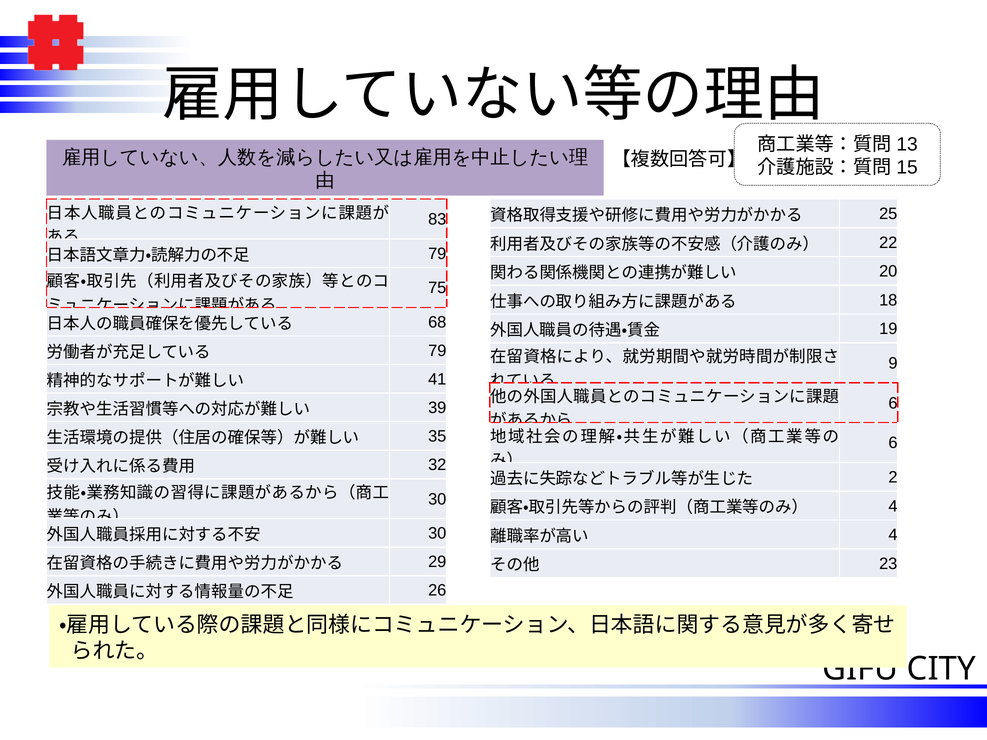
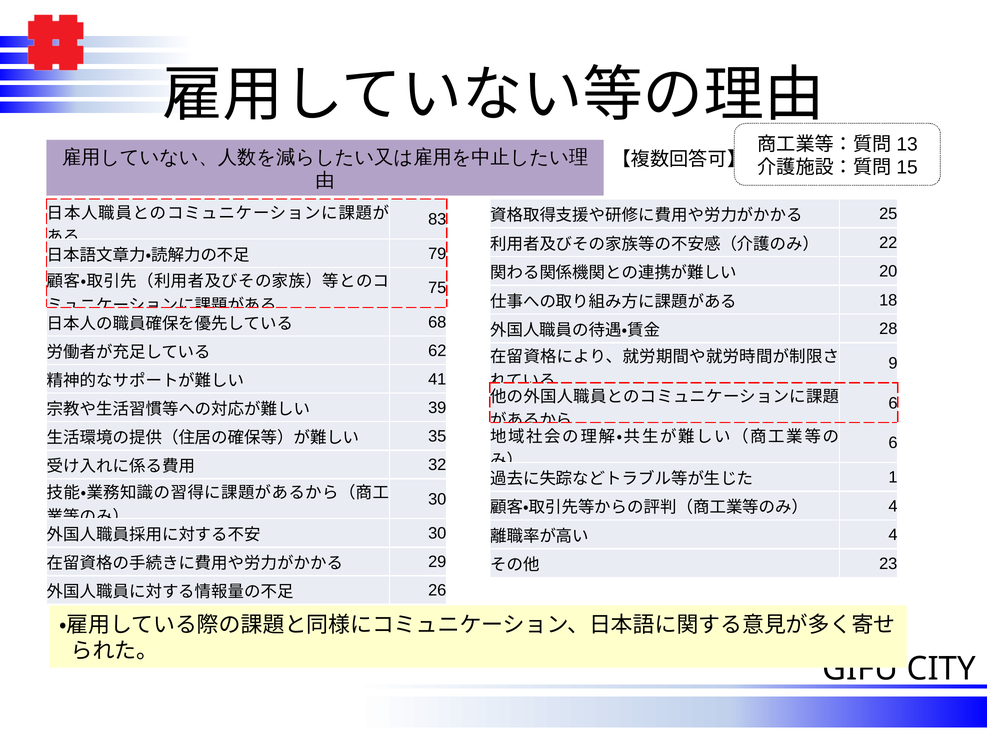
19: 19 -> 28 (888, 329)
79: 79 -> 62 (437, 351)
2: 2 -> 1 (893, 478)
